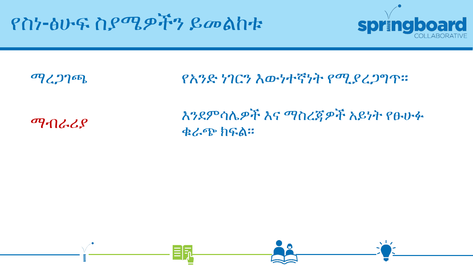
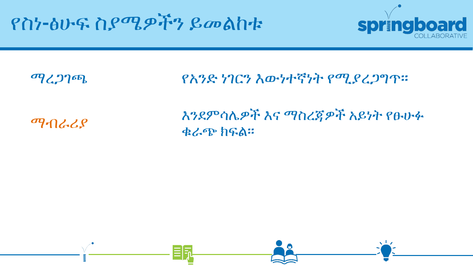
ማብራሪያ colour: red -> orange (59, 123)
